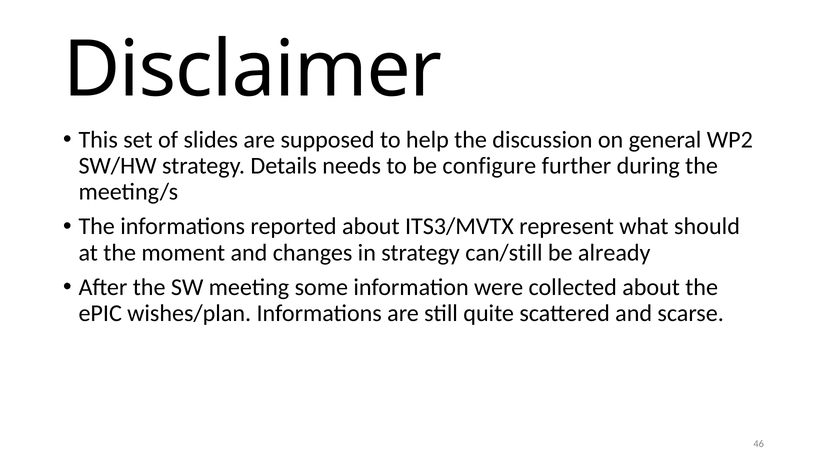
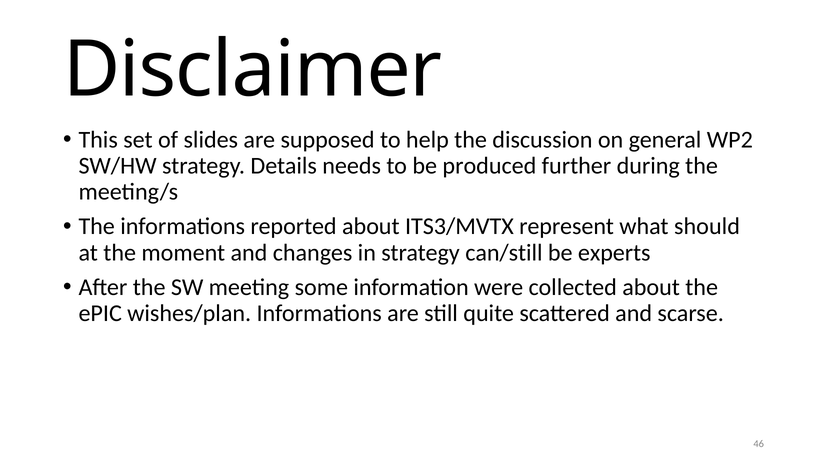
configure: configure -> produced (489, 166)
already: already -> experts (614, 253)
